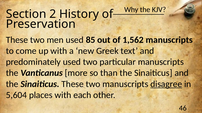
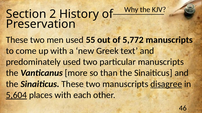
85: 85 -> 55 (91, 40)
1,562: 1,562 -> 5,772 (133, 40)
5,604 underline: none -> present (16, 96)
